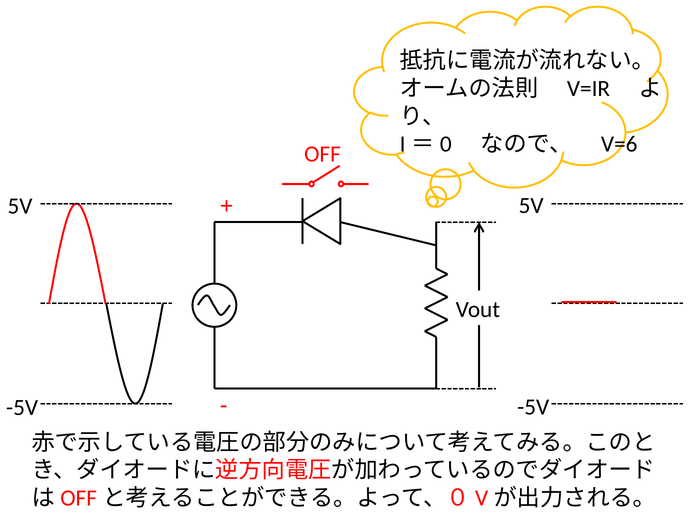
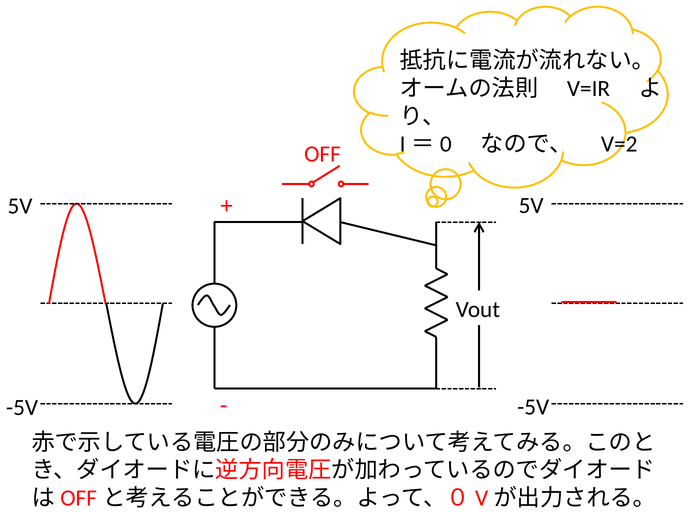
V=6: V=6 -> V=2 (619, 144)
